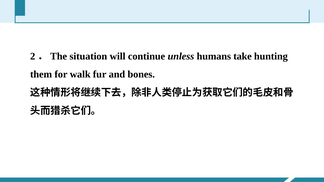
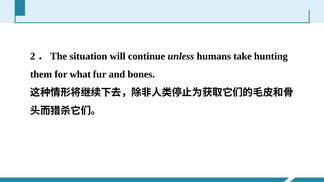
walk: walk -> what (80, 74)
